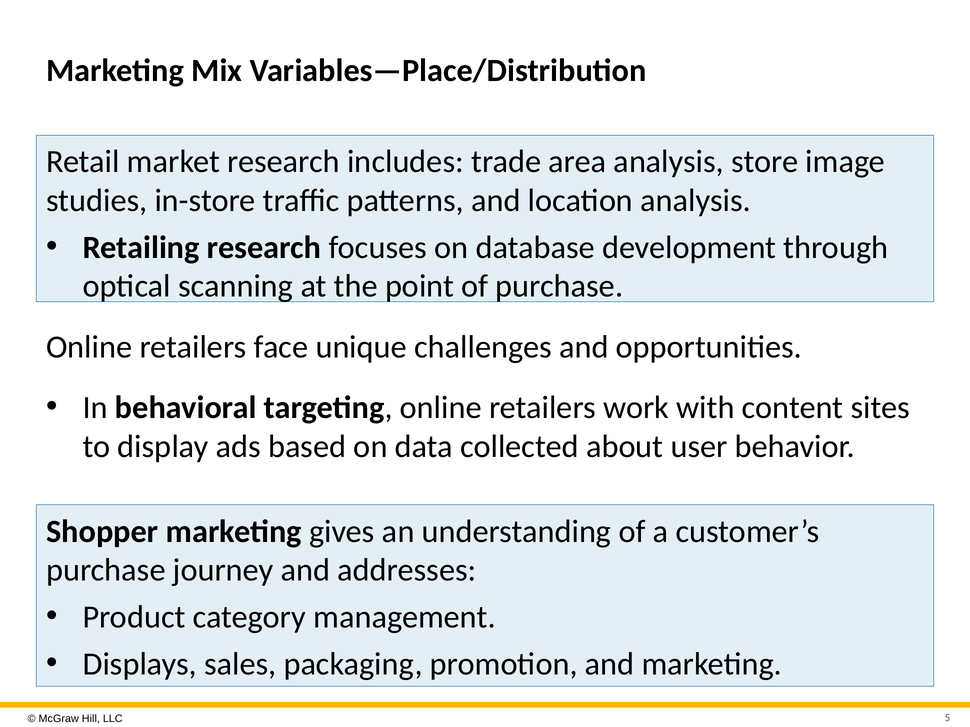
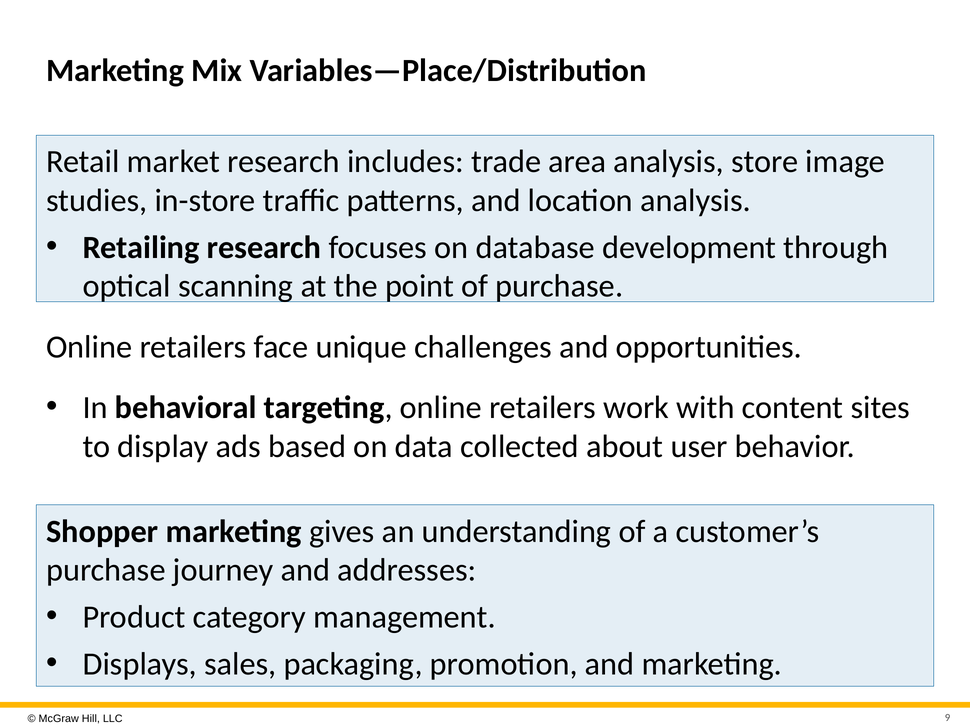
5: 5 -> 9 (948, 718)
